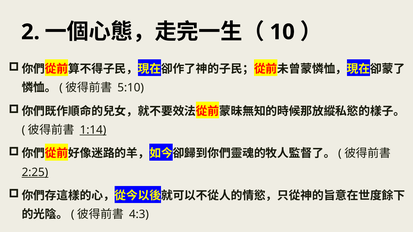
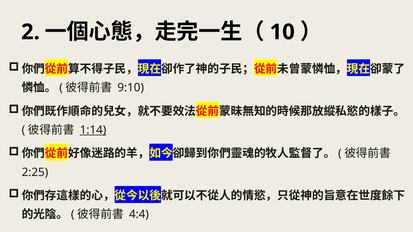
5:10: 5:10 -> 9:10 (131, 88)
2:25 underline: present -> none (35, 172)
4:3: 4:3 -> 4:4 (139, 215)
